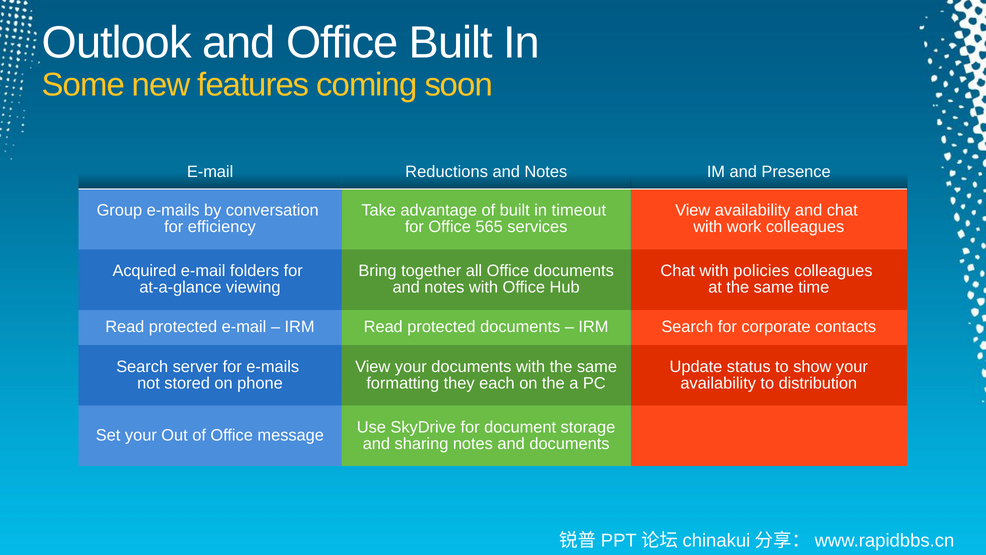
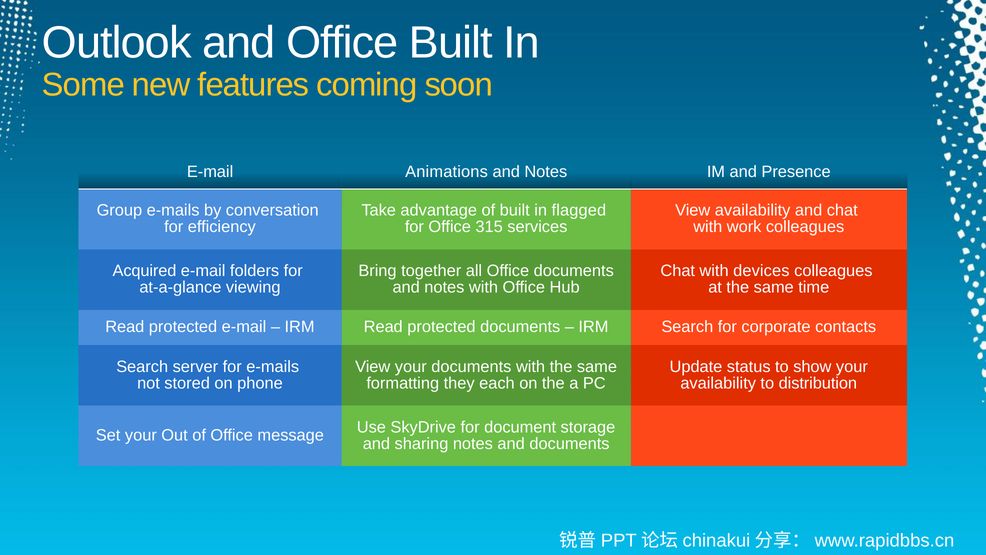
Reductions: Reductions -> Animations (447, 172)
timeout: timeout -> flagged (579, 210)
565: 565 -> 315 (489, 227)
policies: policies -> devices (761, 271)
